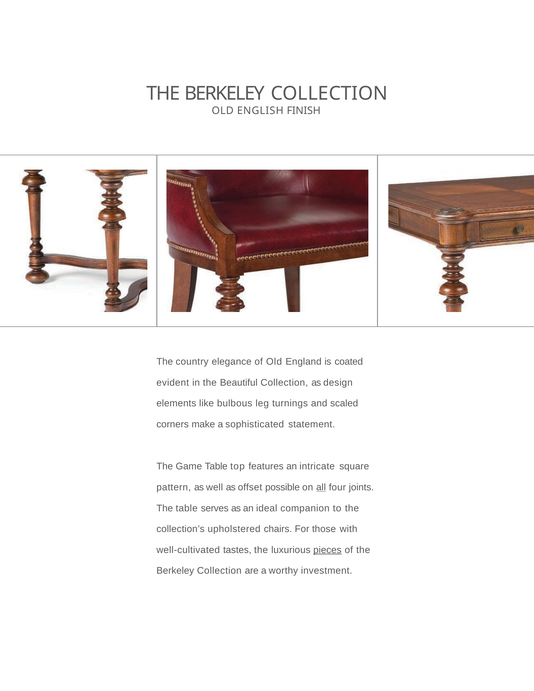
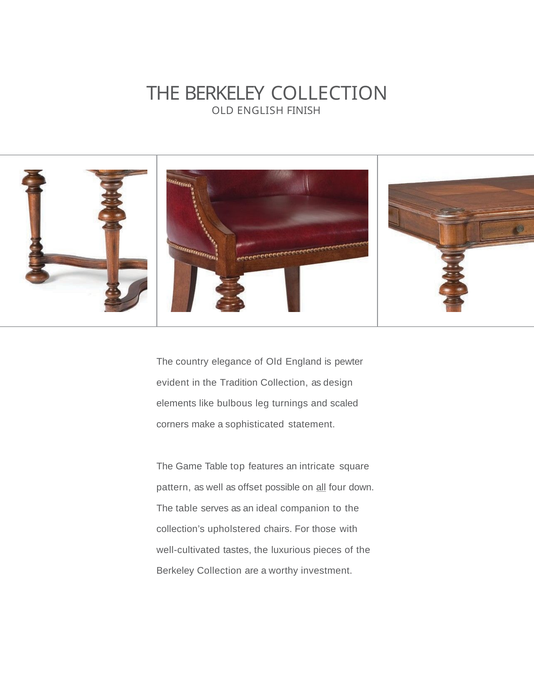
coated: coated -> pewter (349, 362)
Beautiful: Beautiful -> Tradition (239, 383)
joints: joints -> down (361, 487)
pieces underline: present -> none (327, 550)
